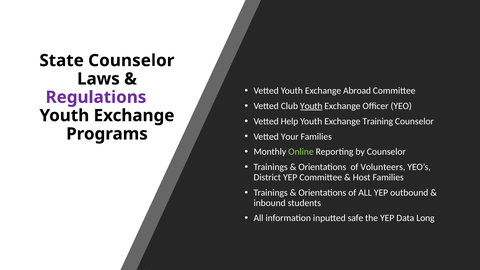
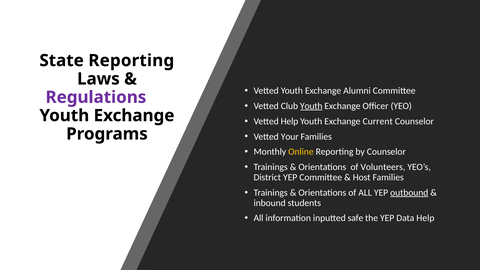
State Counselor: Counselor -> Reporting (131, 61)
Abroad: Abroad -> Alumni (357, 91)
Training: Training -> Current (378, 121)
Online colour: light green -> yellow (301, 152)
outbound underline: none -> present (409, 193)
Data Long: Long -> Help (425, 218)
